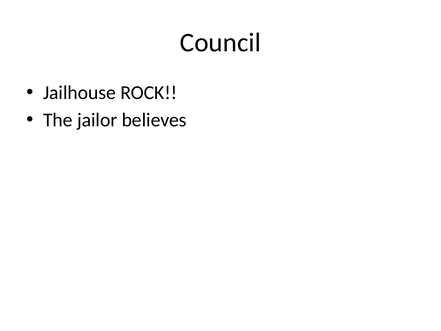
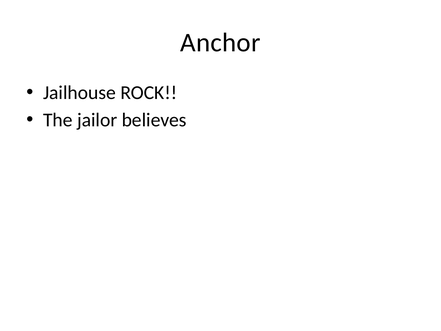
Council: Council -> Anchor (220, 43)
